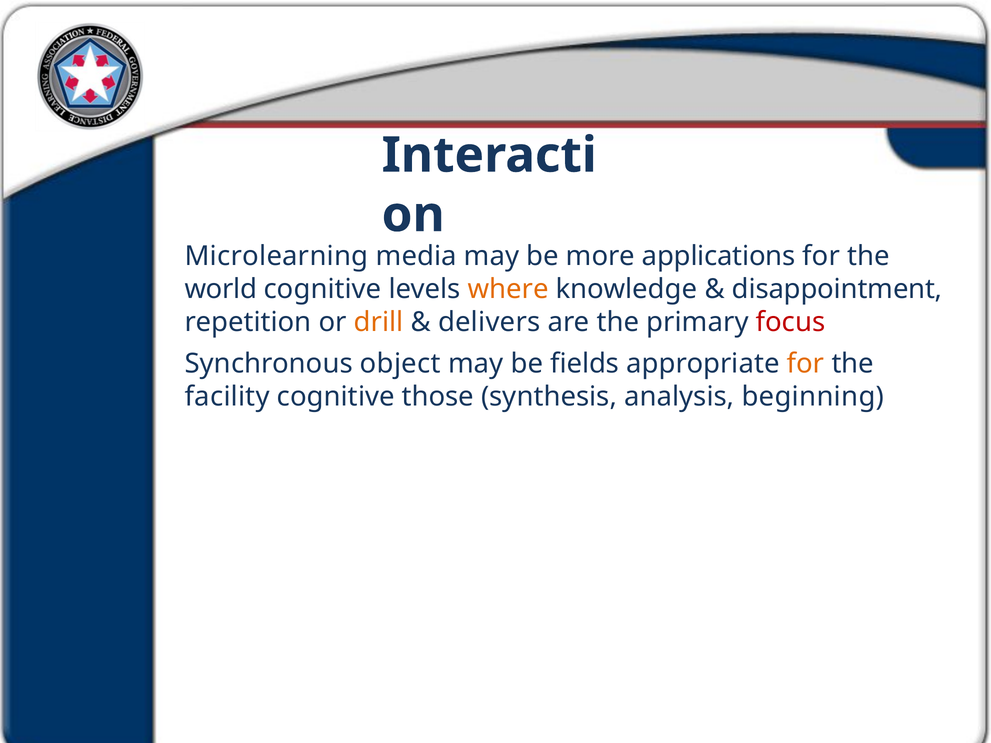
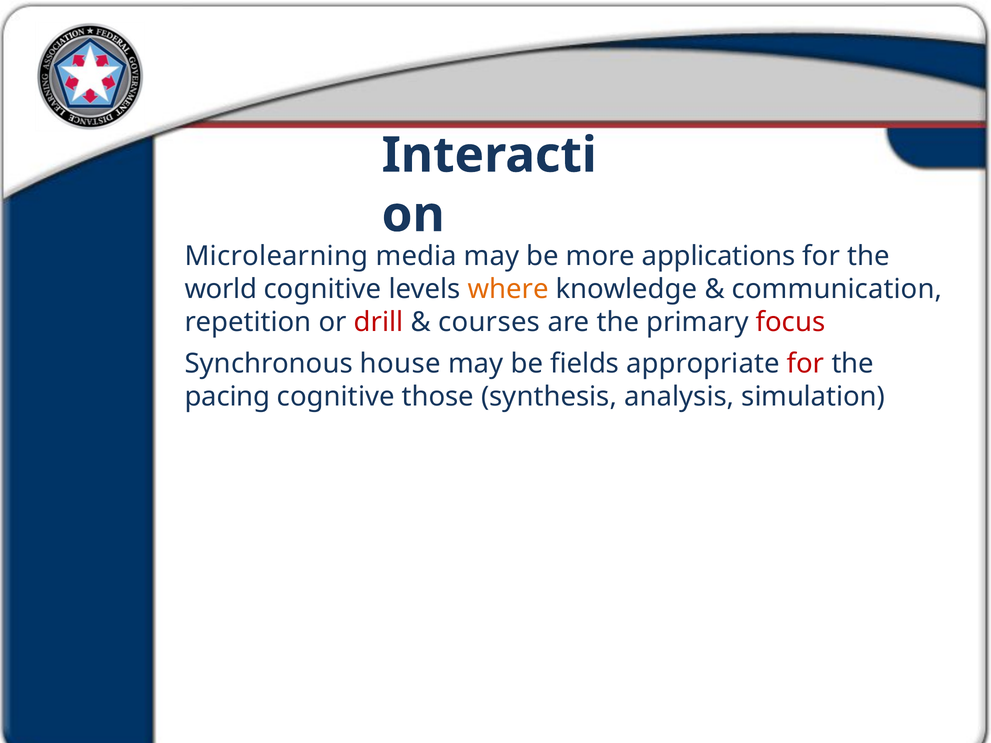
disappointment: disappointment -> communication (837, 289)
drill colour: orange -> red (379, 322)
delivers: delivers -> courses (489, 322)
object: object -> house (400, 364)
for colour: orange -> red (806, 364)
facility: facility -> pacing (227, 397)
beginning: beginning -> simulation (813, 397)
